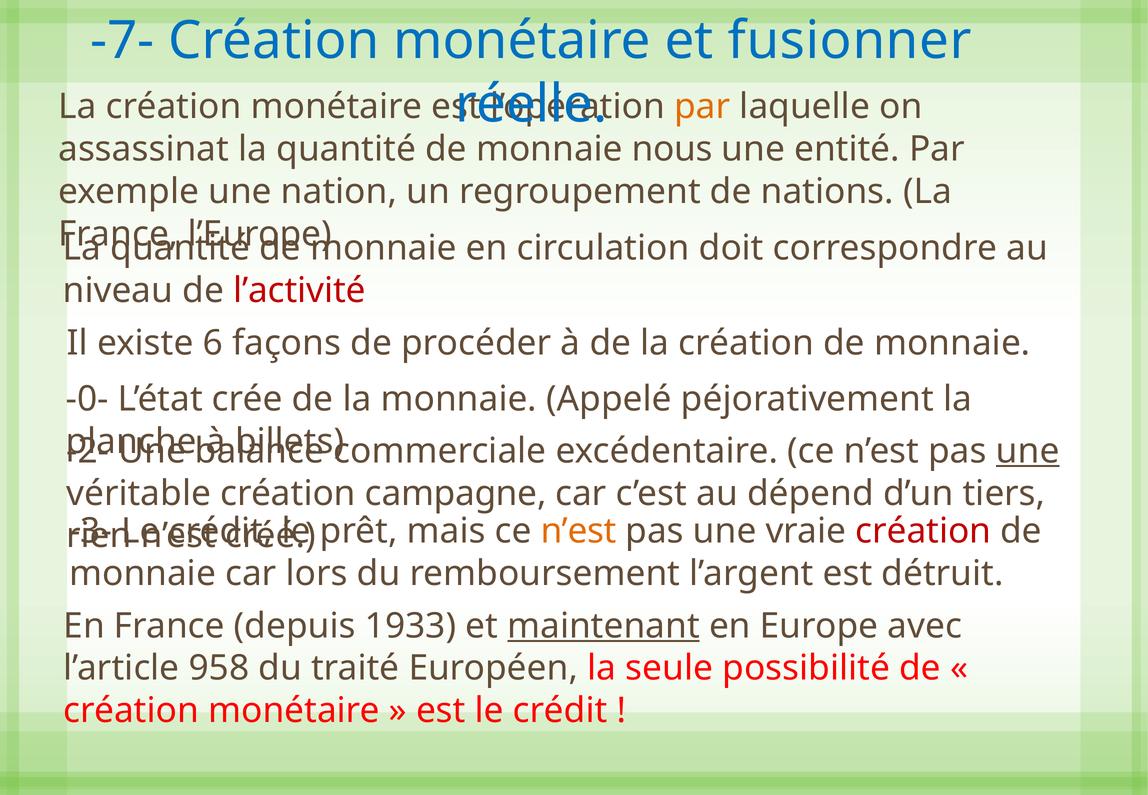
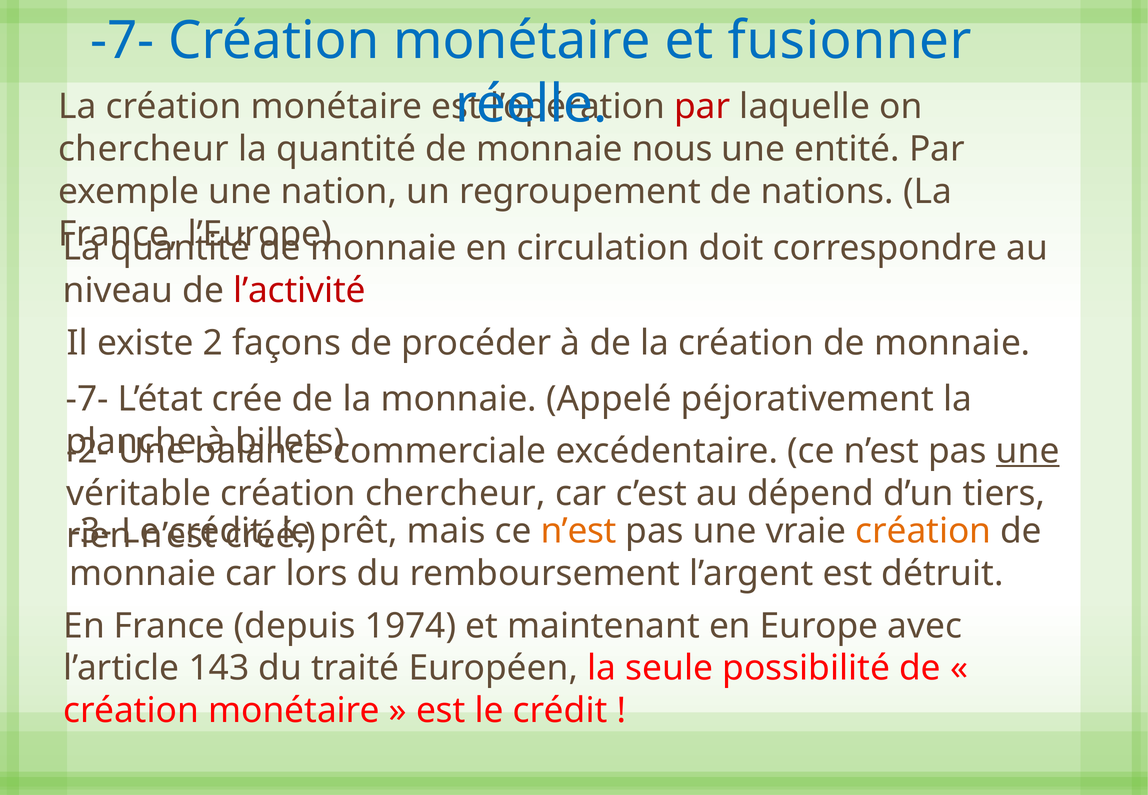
par colour: orange -> red (702, 107)
assassinat: assassinat -> chercheur (144, 149)
6: 6 -> 2 (213, 343)
-0-: -0- -> -7- (87, 399)
création campagne: campagne -> chercheur (455, 493)
création colour: red -> orange (923, 531)
1933: 1933 -> 1974 (411, 626)
maintenant underline: present -> none (604, 626)
958: 958 -> 143 (219, 668)
